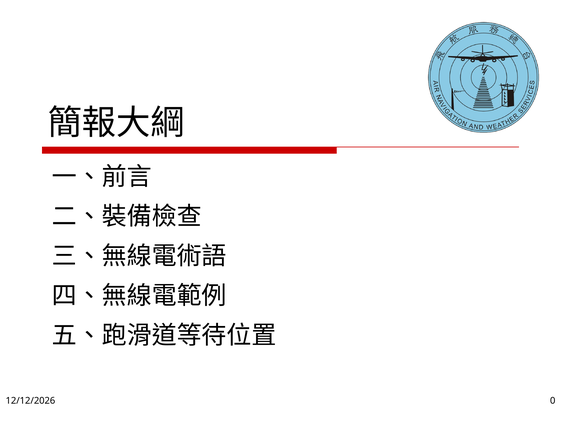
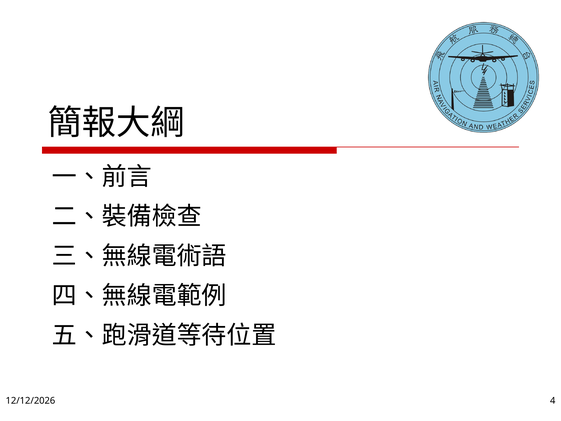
0: 0 -> 4 (553, 401)
